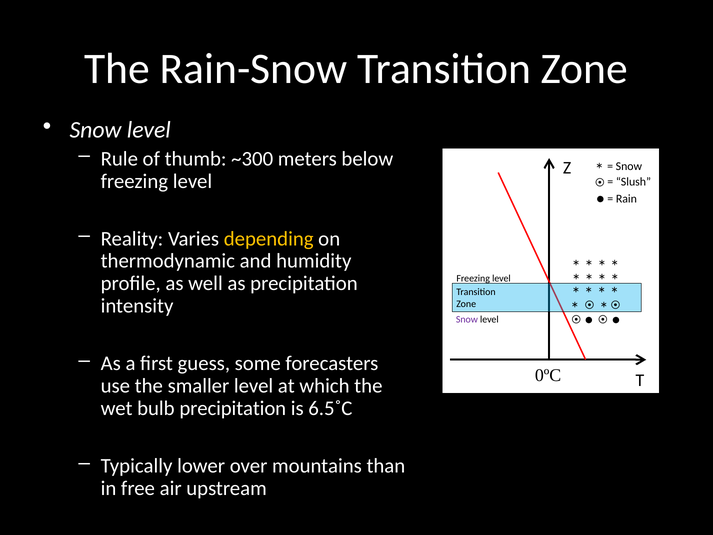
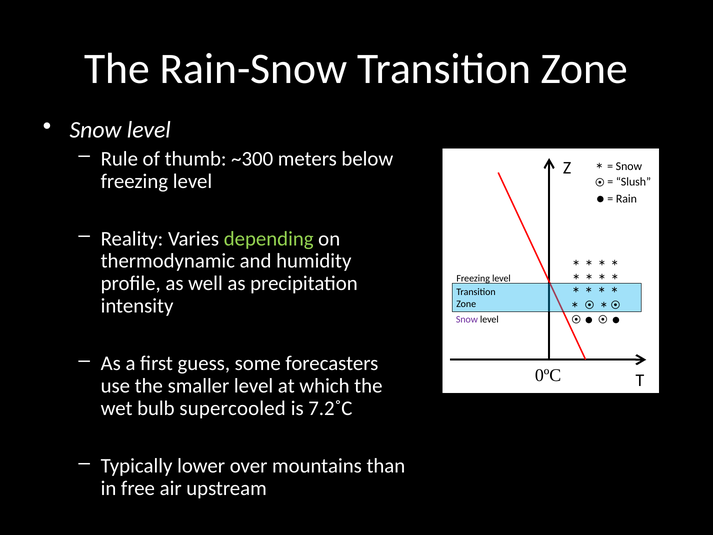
depending colour: yellow -> light green (269, 239)
bulb precipitation: precipitation -> supercooled (233, 408)
6.5˚C: 6.5˚C -> 7.2˚C (330, 408)
